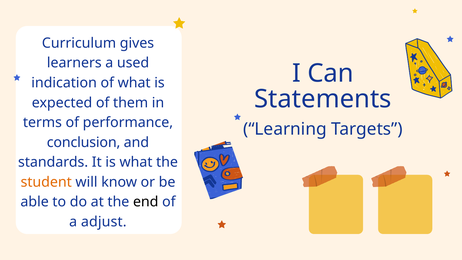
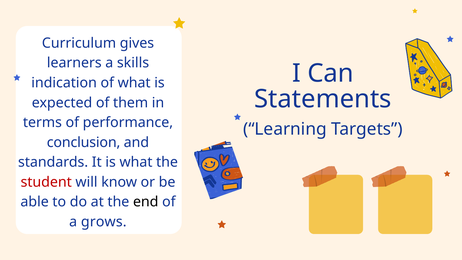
used: used -> skills (133, 63)
student colour: orange -> red (46, 182)
adjust: adjust -> grows (104, 222)
